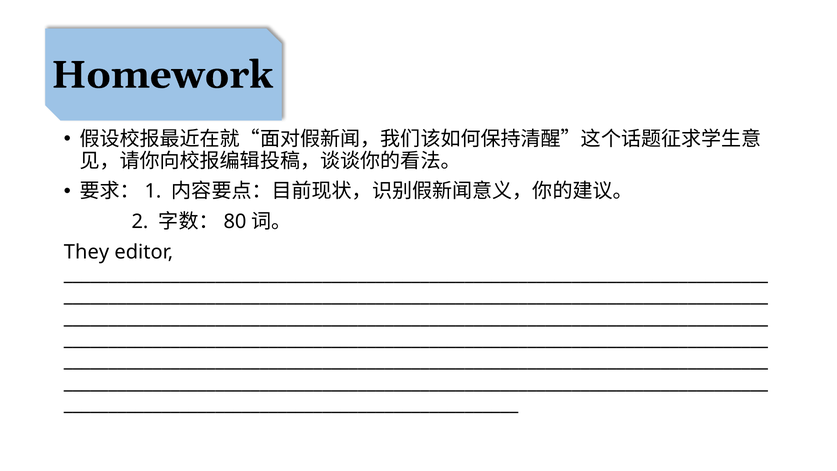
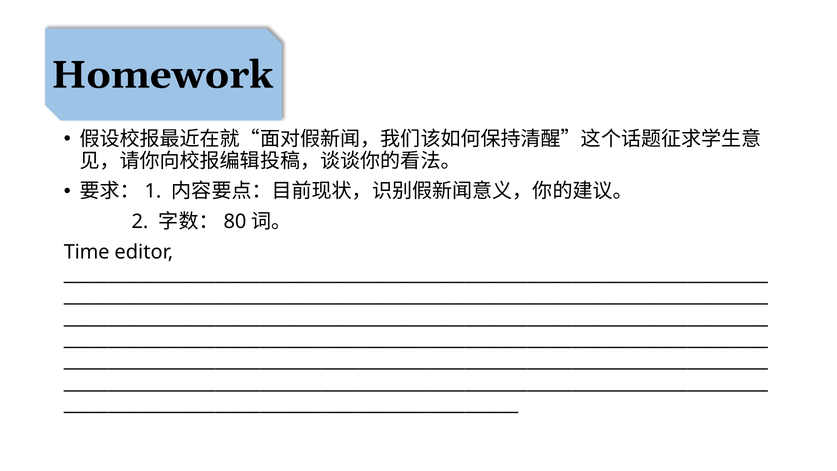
They: They -> Time (87, 252)
